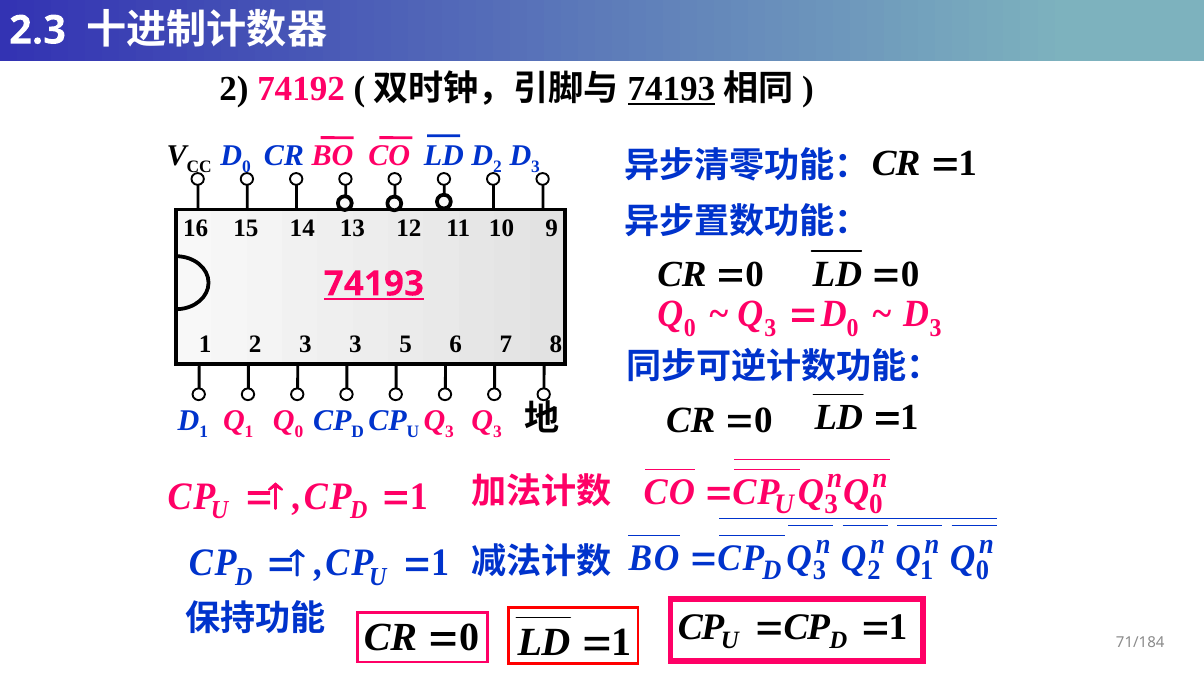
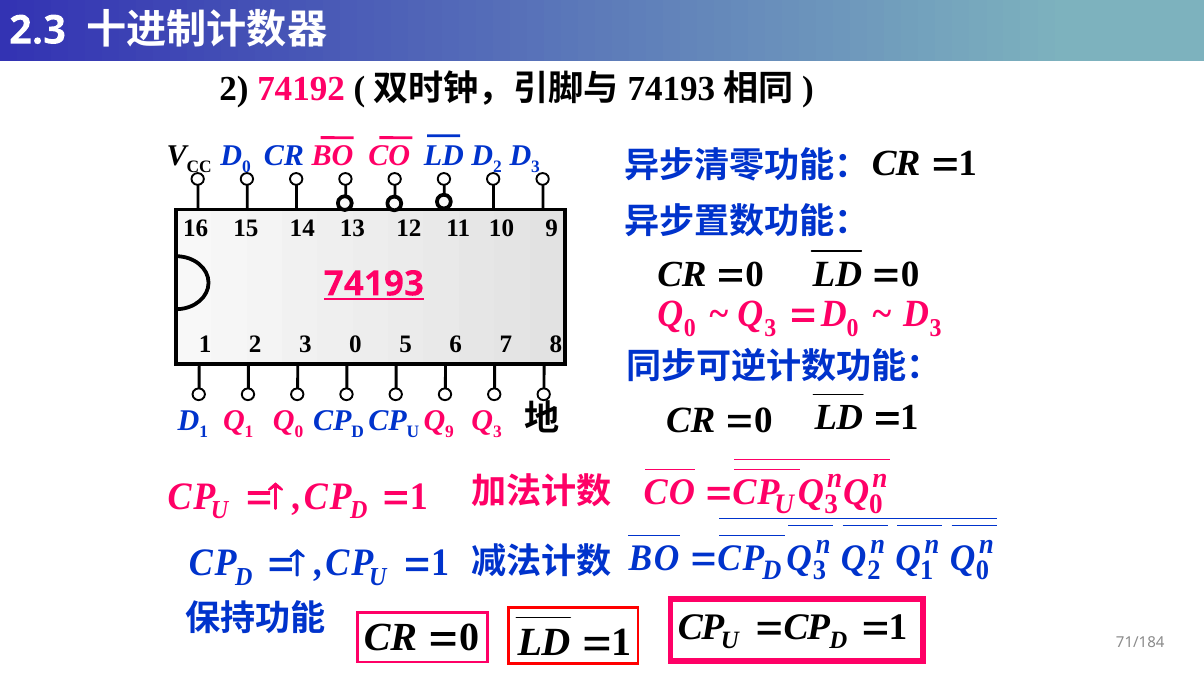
74193 underline: present -> none (671, 89)
2 3 3: 3 -> 0 (356, 345)
3: 3 -> 9 (450, 432)
